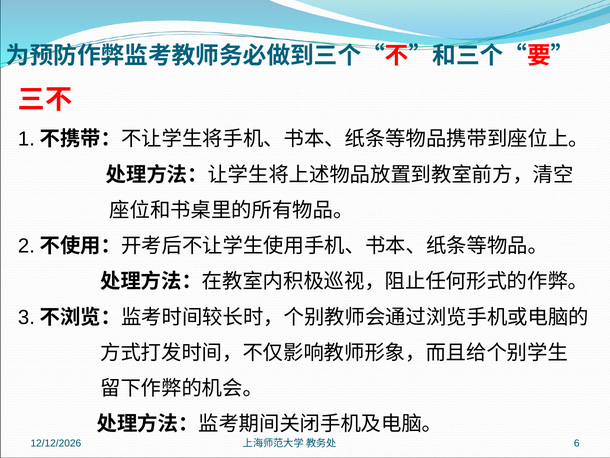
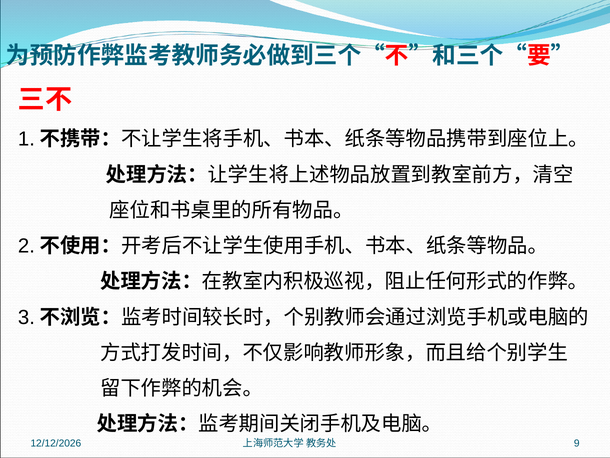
6: 6 -> 9 (577, 443)
